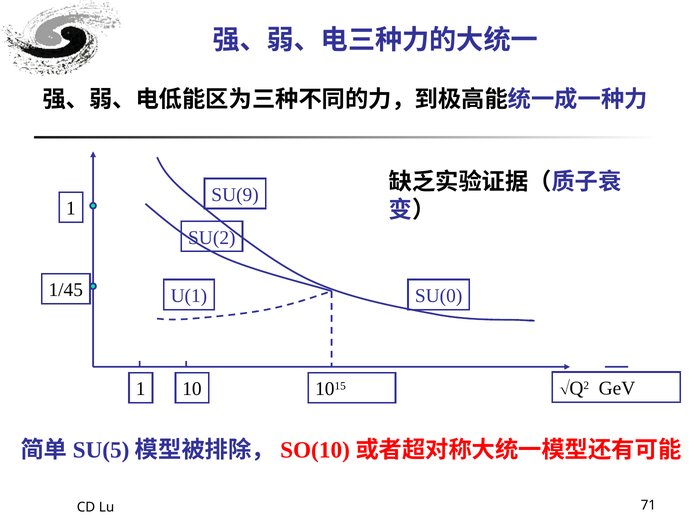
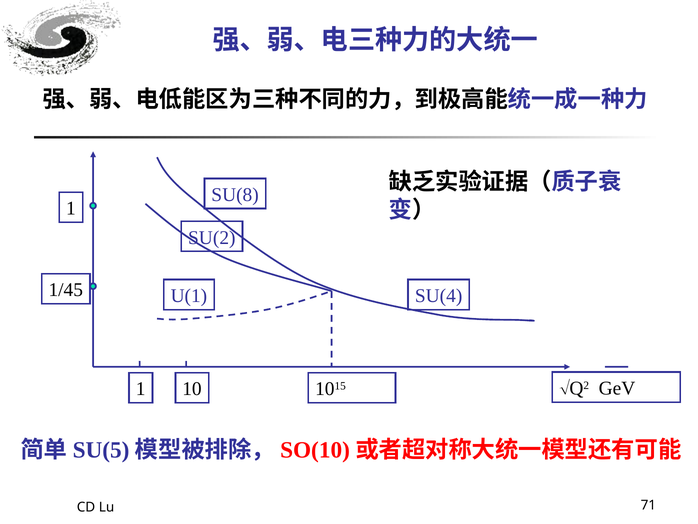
SU(9: SU(9 -> SU(8 (235, 195)
SU(0: SU(0 -> SU(4 (439, 296)
